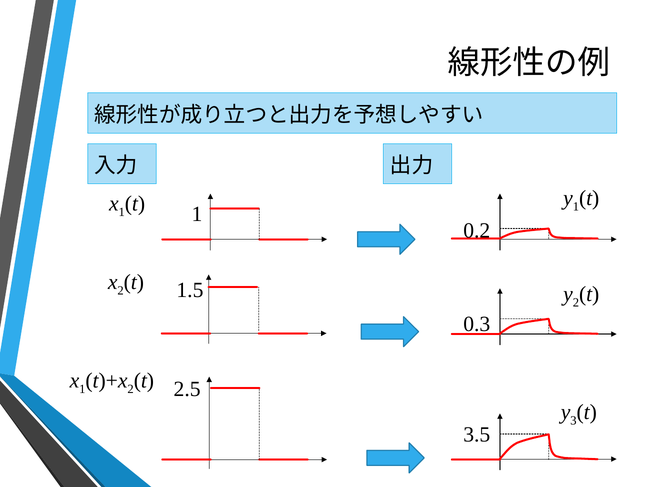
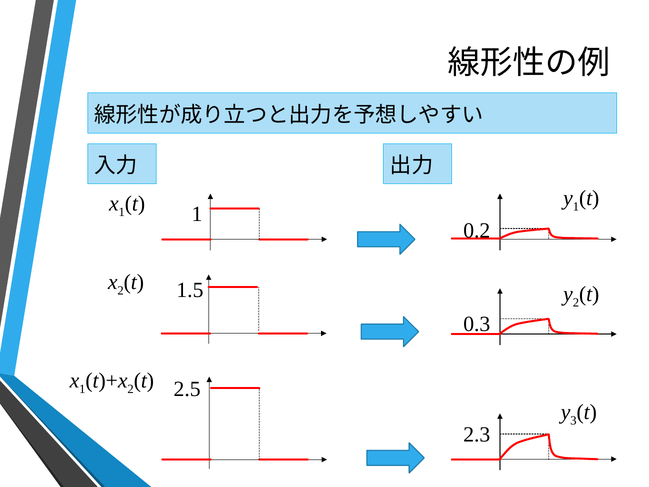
3.5: 3.5 -> 2.3 (477, 435)
